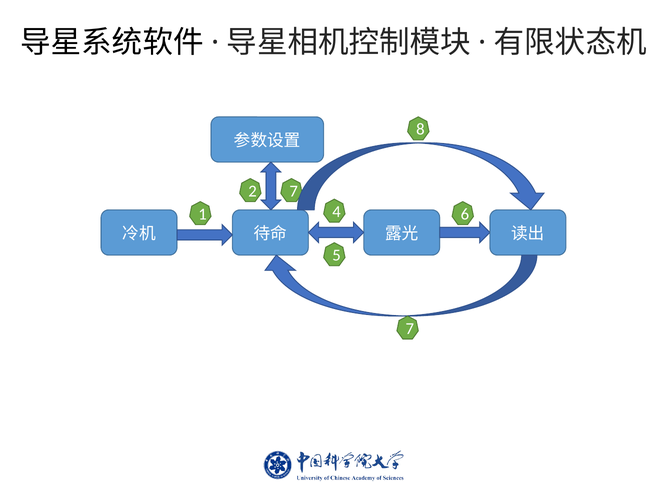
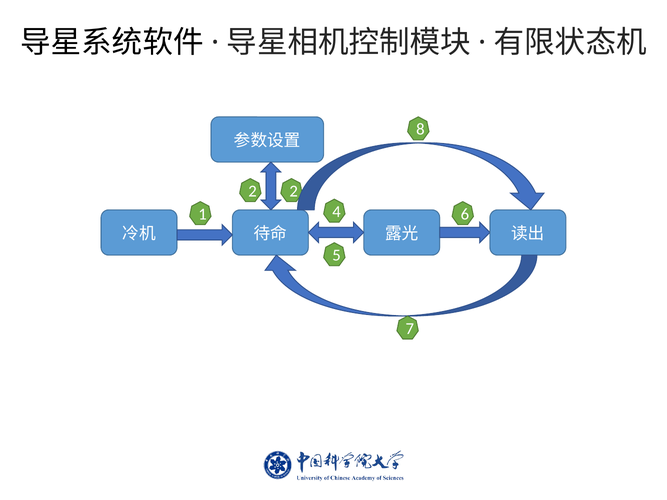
2 7: 7 -> 2 (294, 191)
